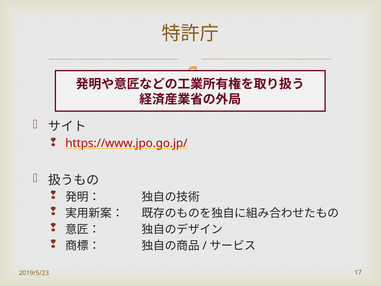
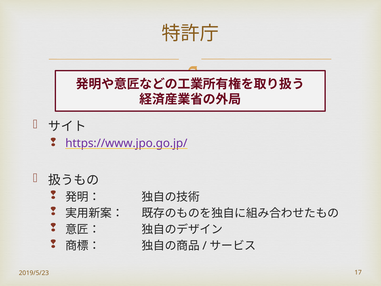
https://www.jpo.go.jp/ colour: red -> purple (126, 143)
